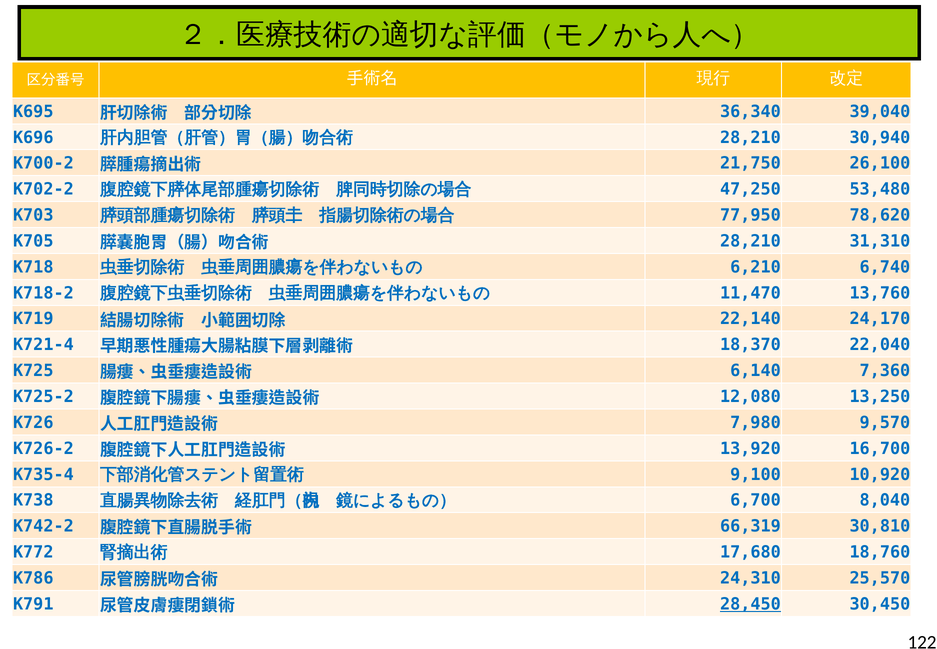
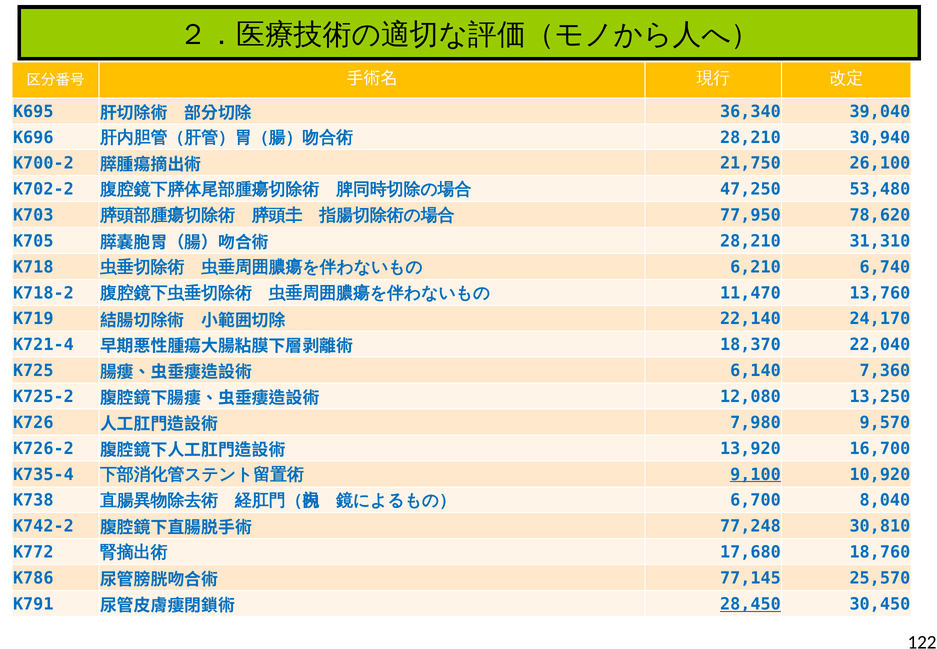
9,100 underline: none -> present (755, 474)
66,319: 66,319 -> 77,248 (750, 526)
24,310: 24,310 -> 77,145 (750, 578)
